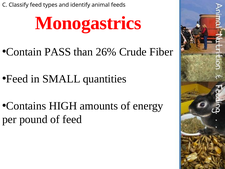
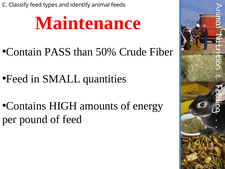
Monogastrics: Monogastrics -> Maintenance (88, 23)
26%: 26% -> 50% (106, 52)
